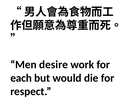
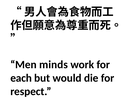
desire: desire -> minds (53, 64)
